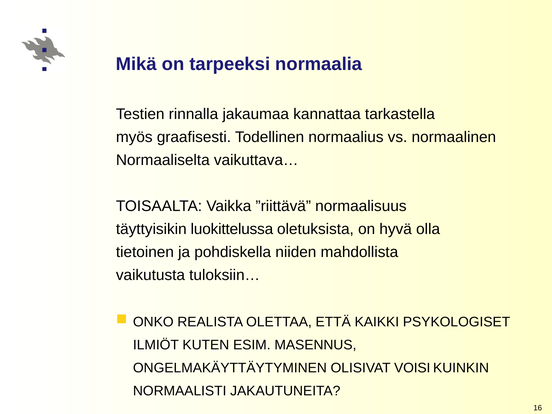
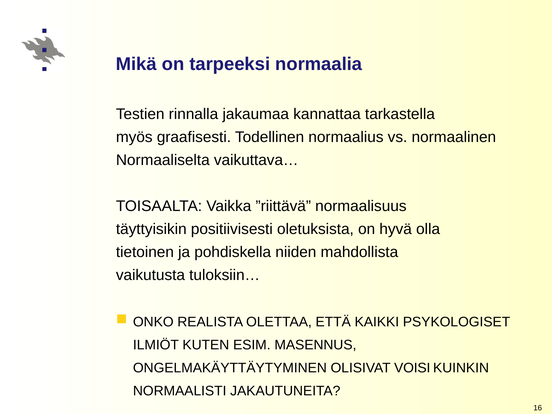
luokittelussa: luokittelussa -> positiivisesti (232, 229)
